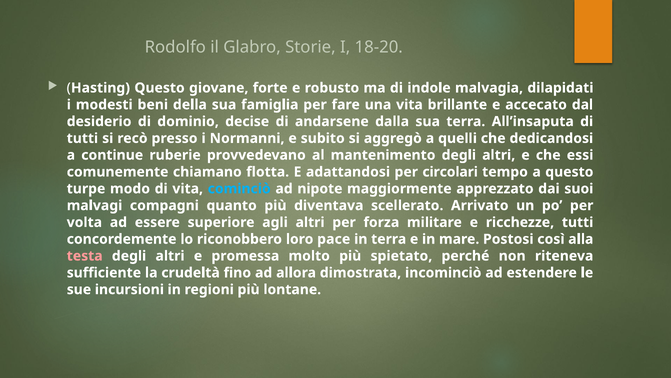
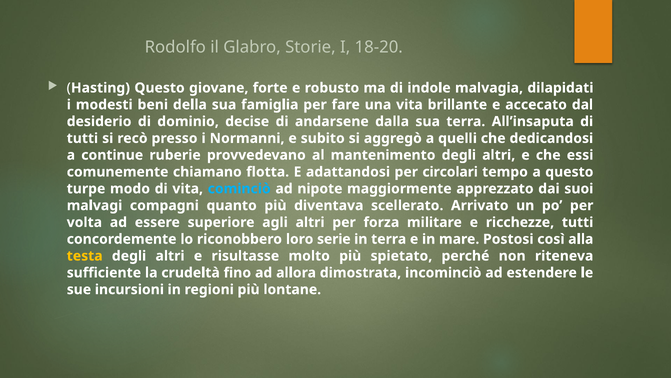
pace: pace -> serie (334, 239)
testa colour: pink -> yellow (85, 256)
promessa: promessa -> risultasse (245, 256)
